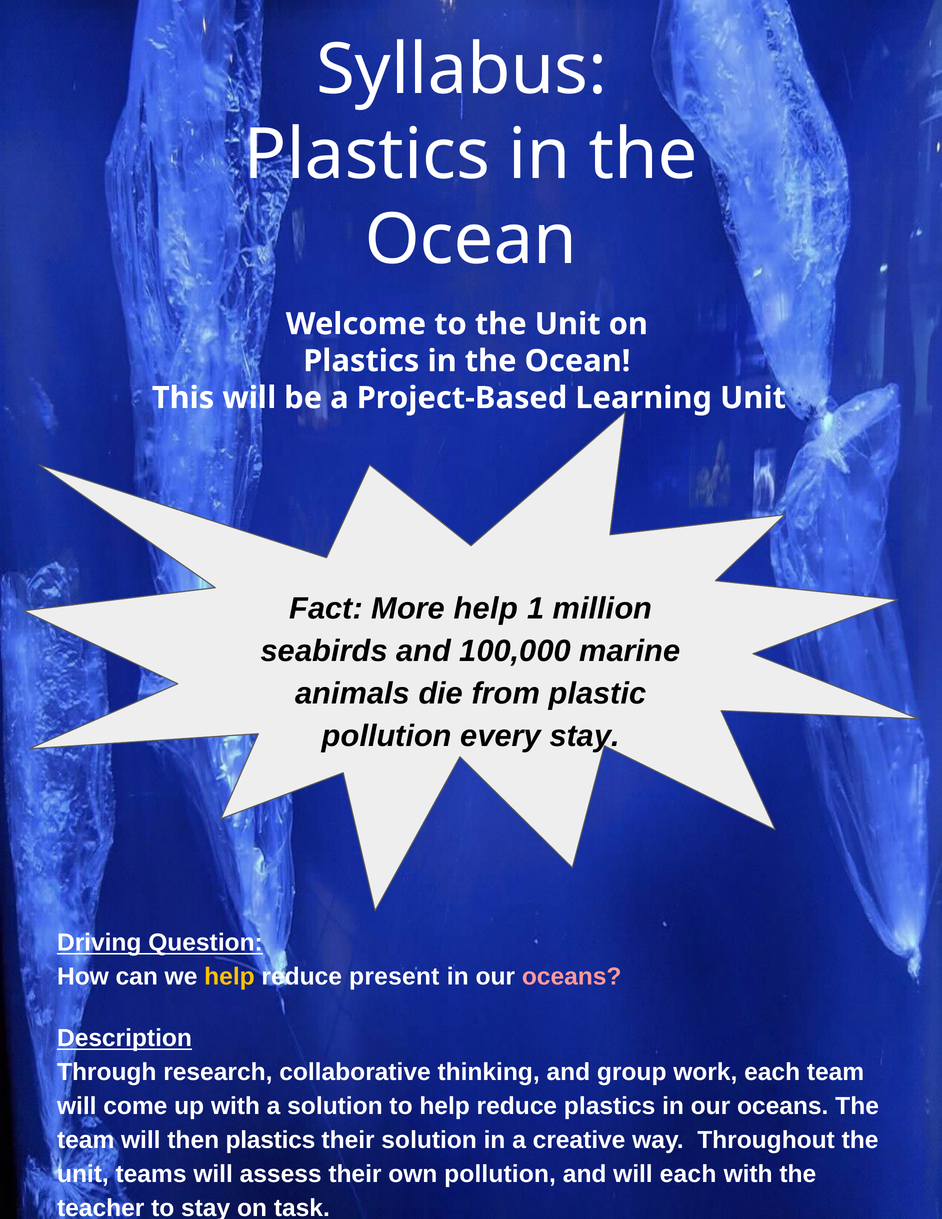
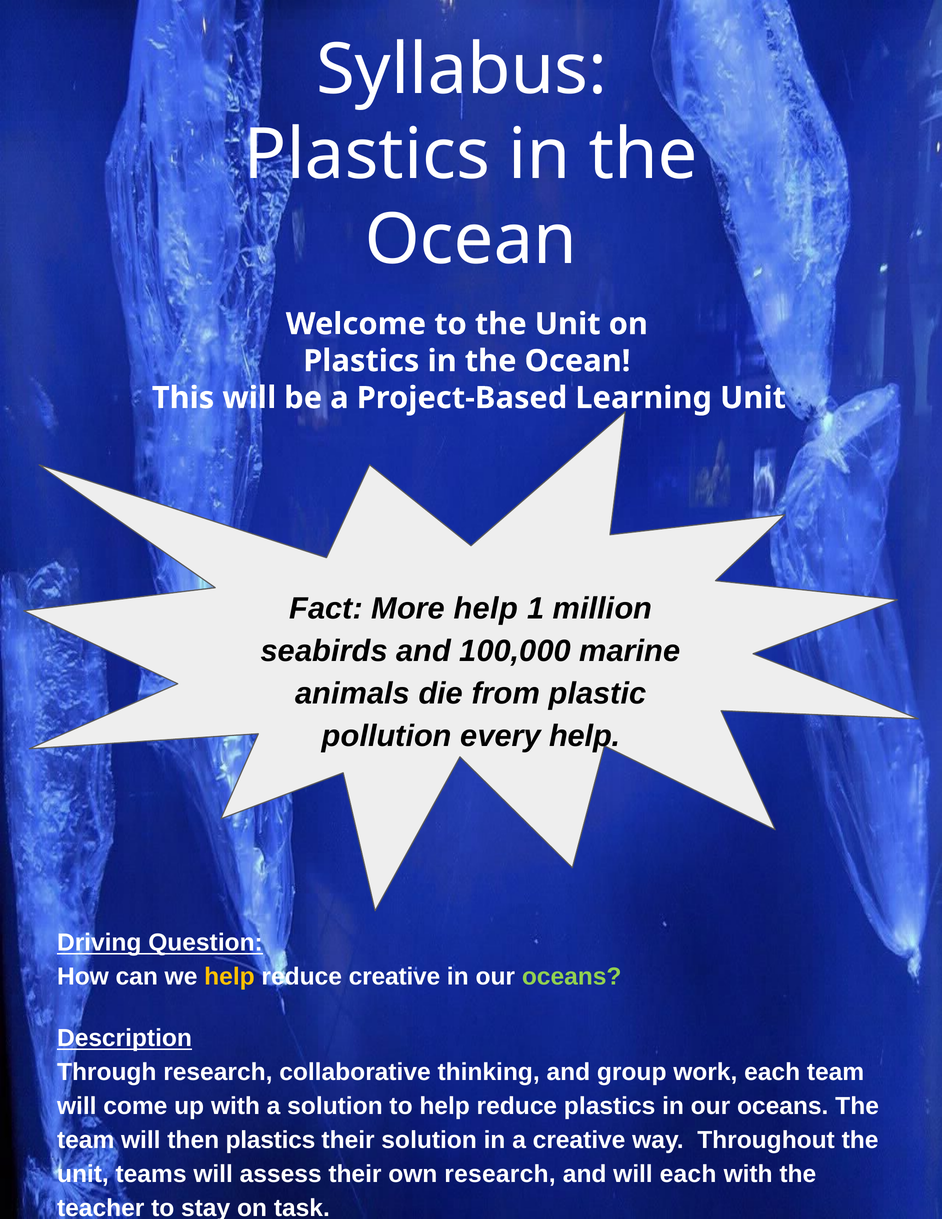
every stay: stay -> help (585, 736)
reduce present: present -> creative (395, 977)
oceans colour: pink -> light green (572, 977)
own pollution: pollution -> research (500, 1174)
